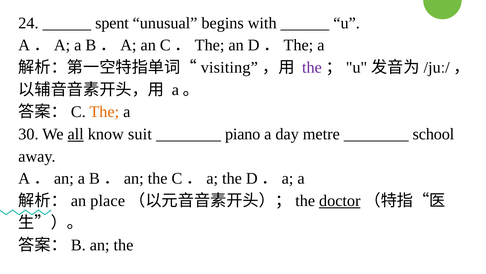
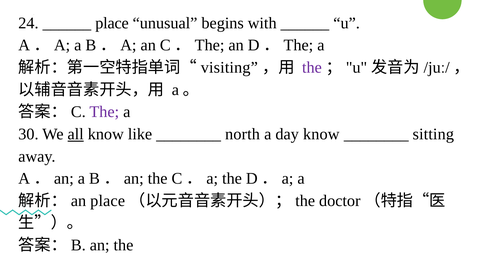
spent: spent -> place (112, 23)
The colour: orange -> purple (104, 112)
suit: suit -> like (140, 134)
piano: piano -> north (243, 134)
day metre: metre -> know (321, 134)
school: school -> sitting (433, 134)
doctor underline: present -> none (340, 200)
